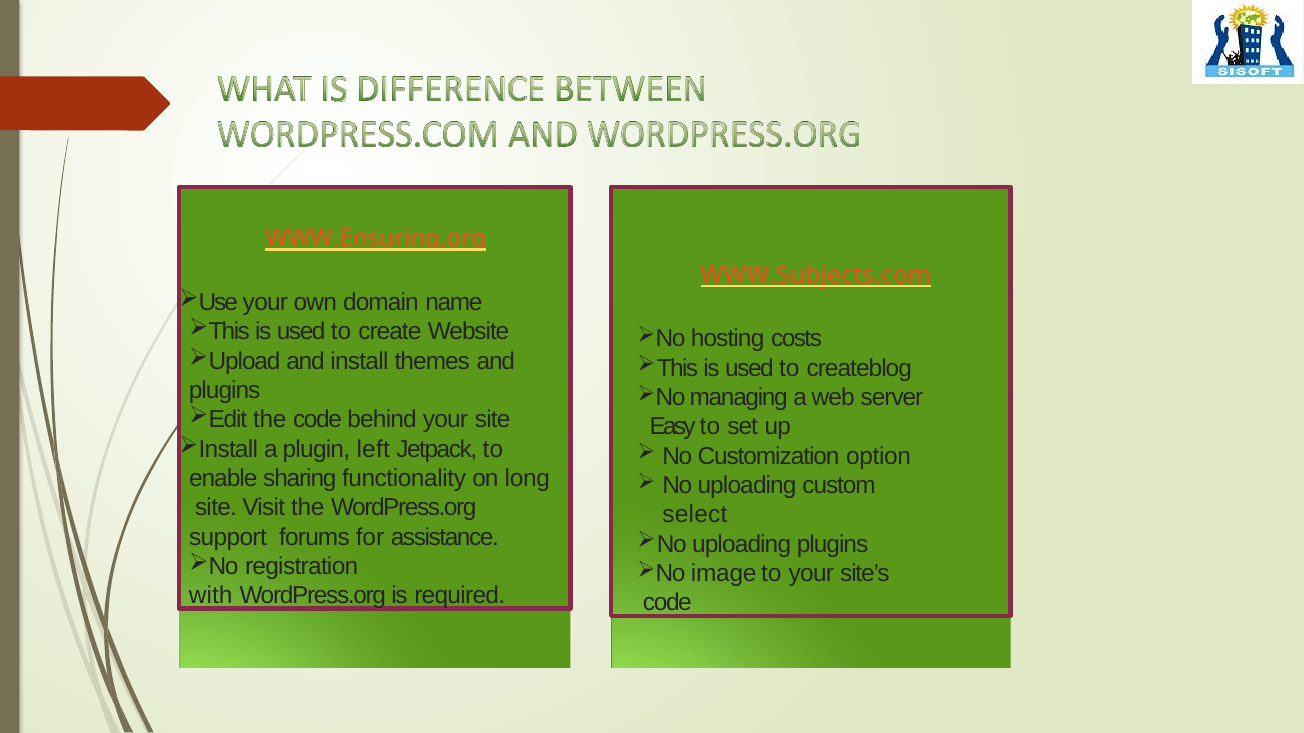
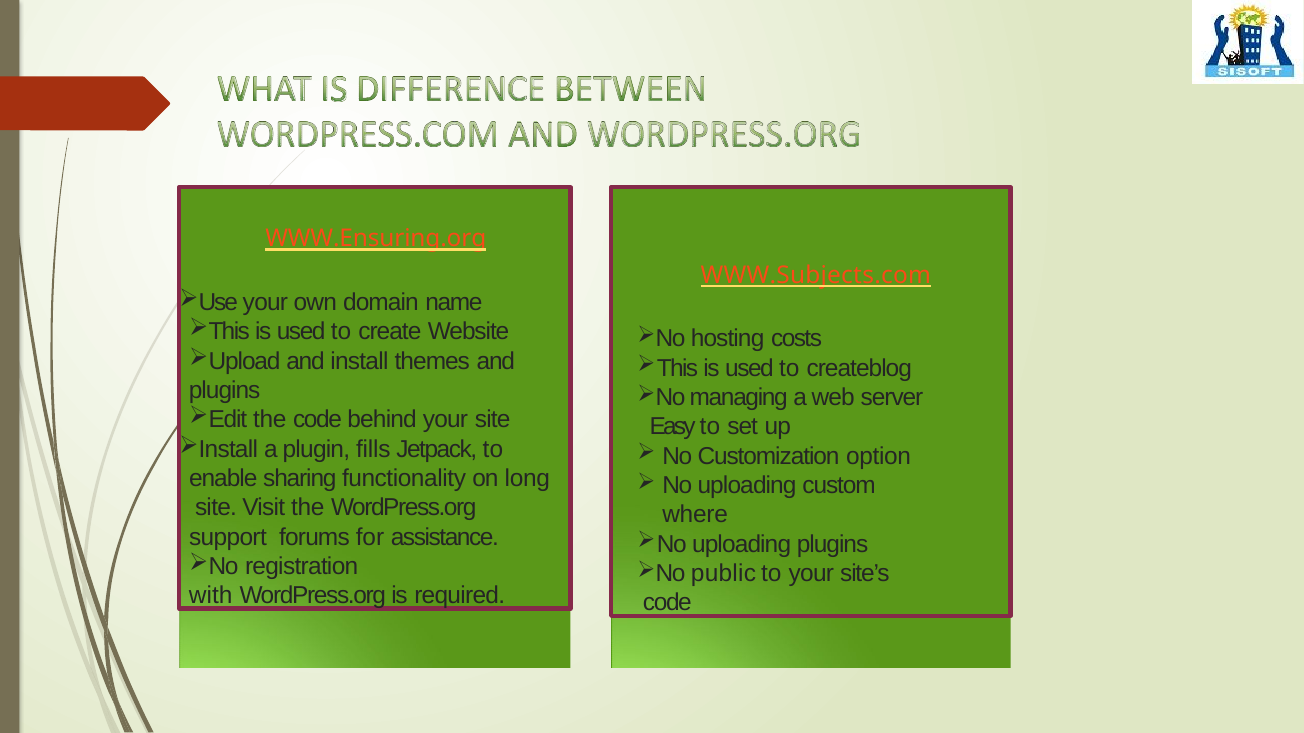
left: left -> fills (373, 449)
select: select -> where (695, 515)
image: image -> public (723, 574)
